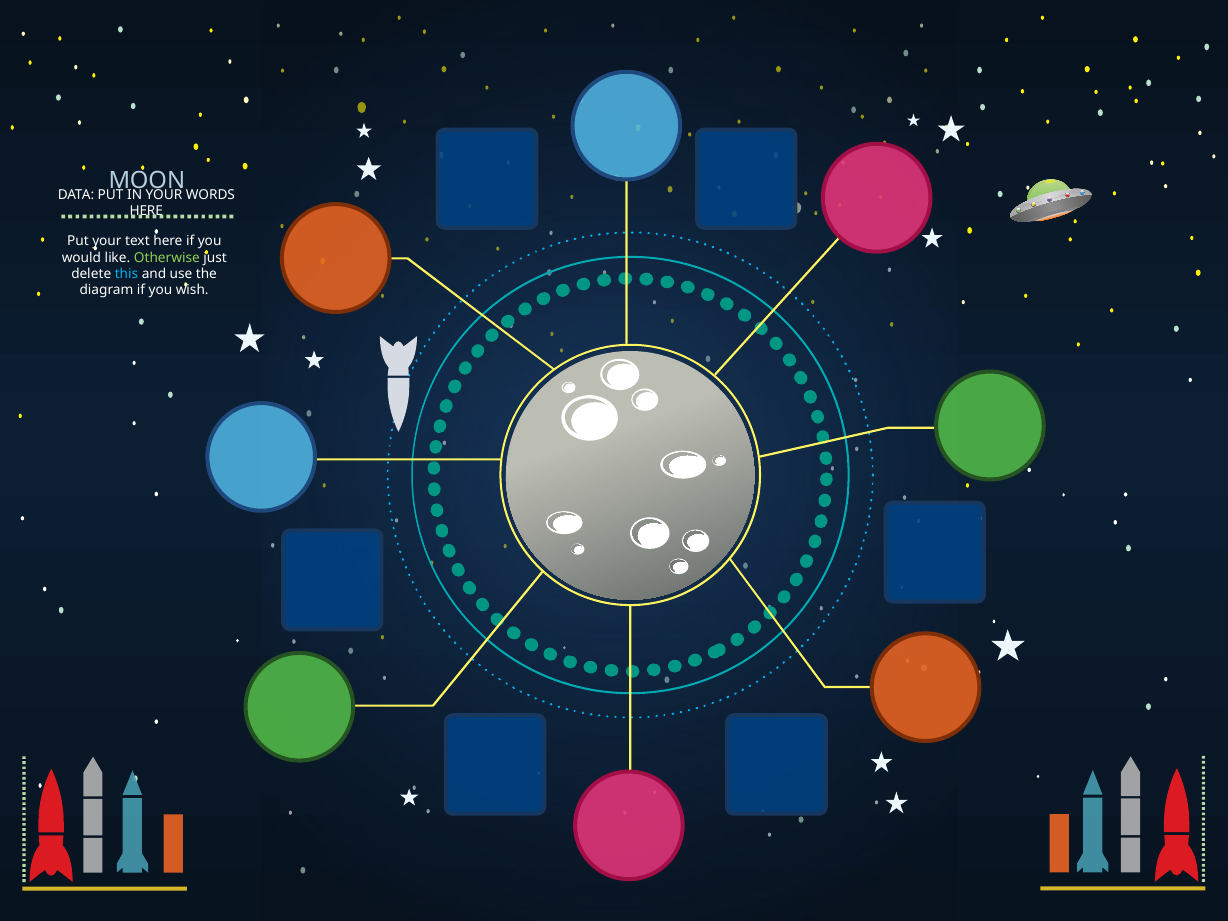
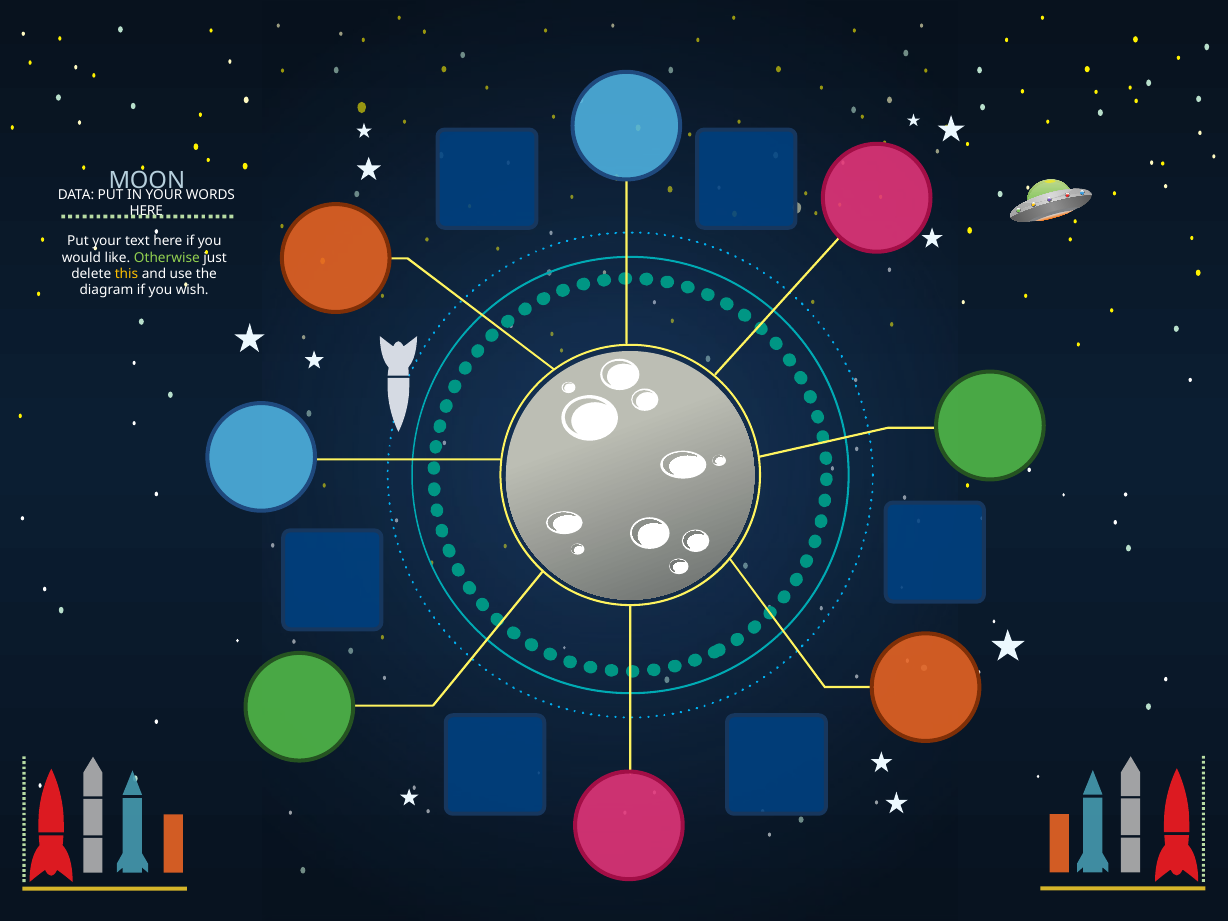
this colour: light blue -> yellow (127, 274)
